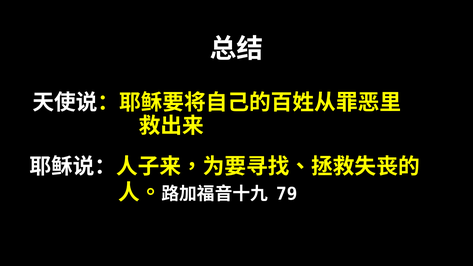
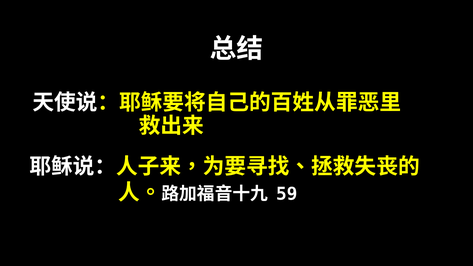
79: 79 -> 59 (287, 194)
